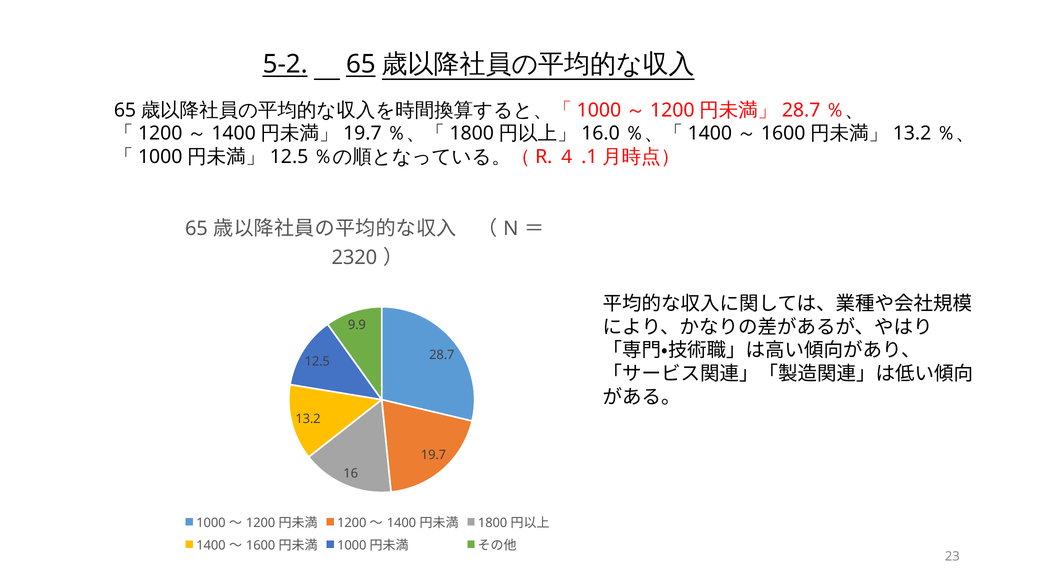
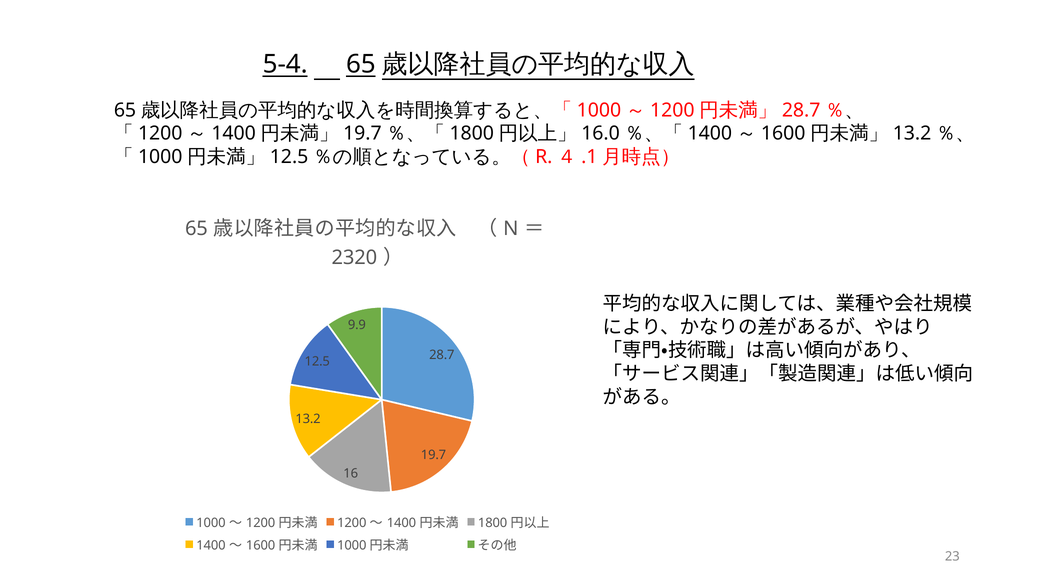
5-2: 5-2 -> 5-4 (285, 64)
